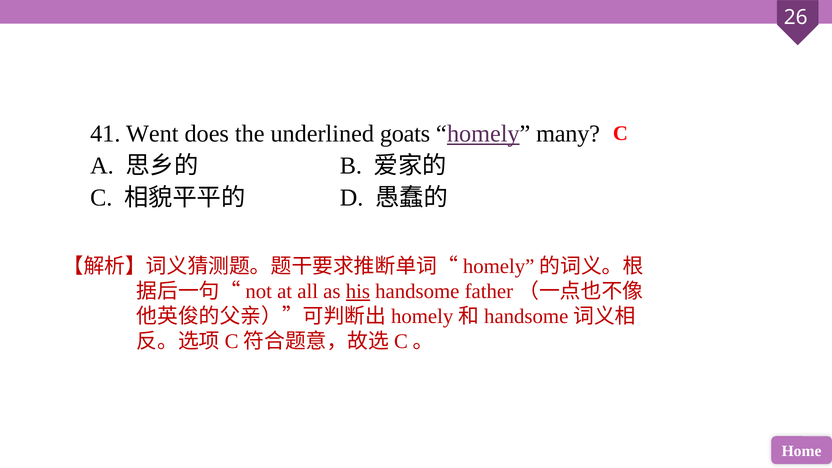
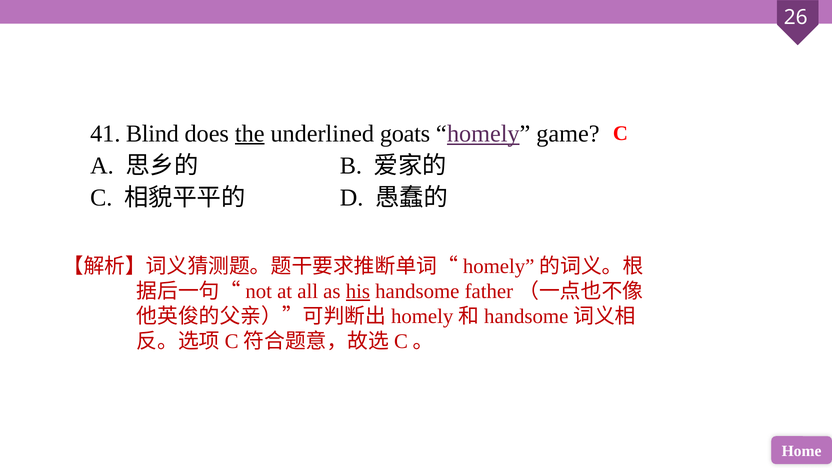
Went: Went -> Blind (152, 133)
the underline: none -> present (250, 133)
many: many -> game (568, 133)
